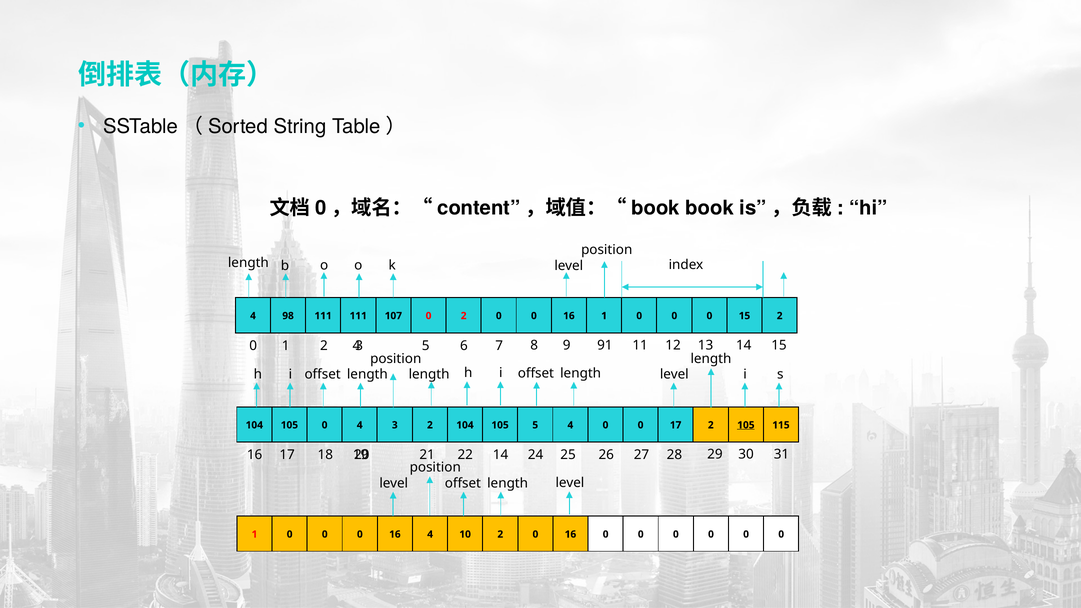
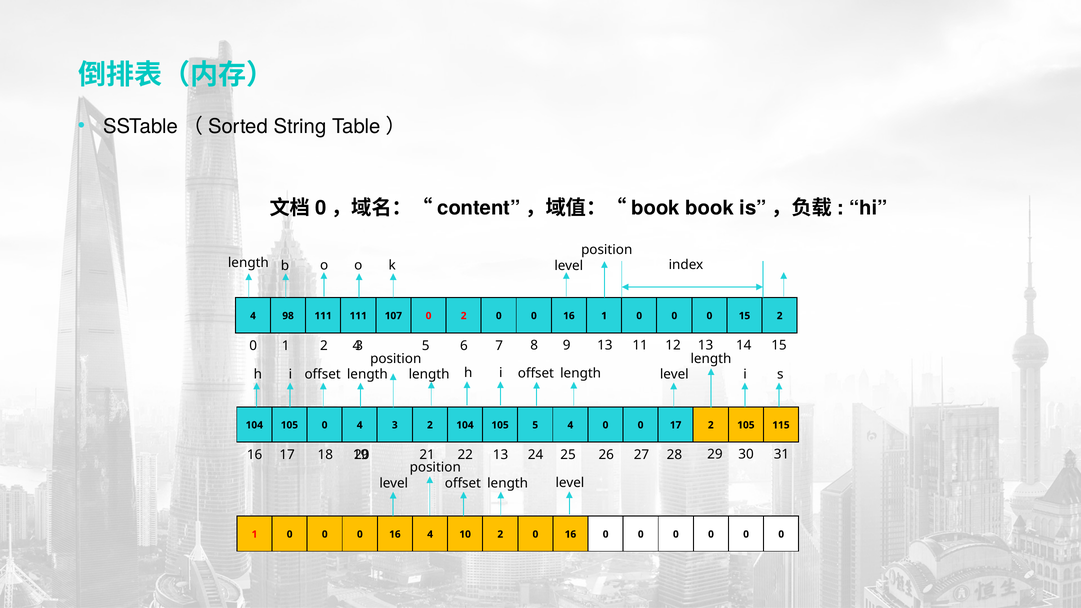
9 91: 91 -> 13 (605, 345)
105 underline: present -> none (746, 425)
22 14: 14 -> 13 (501, 455)
